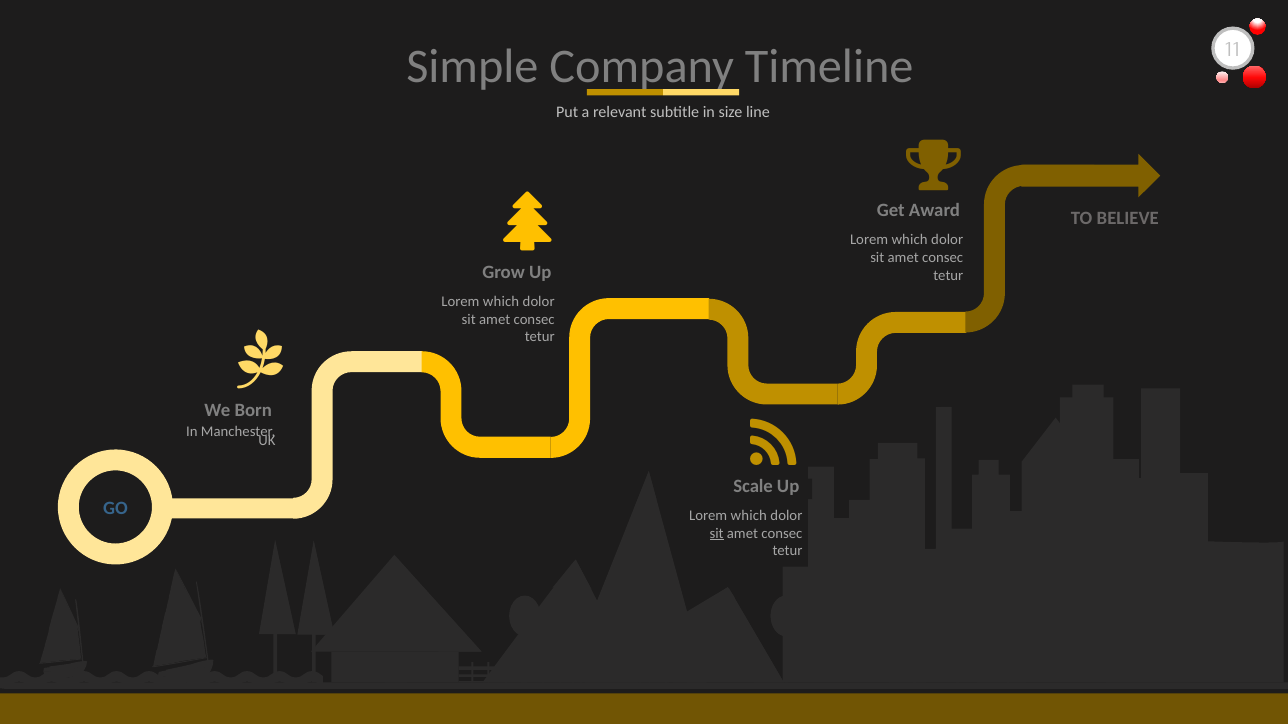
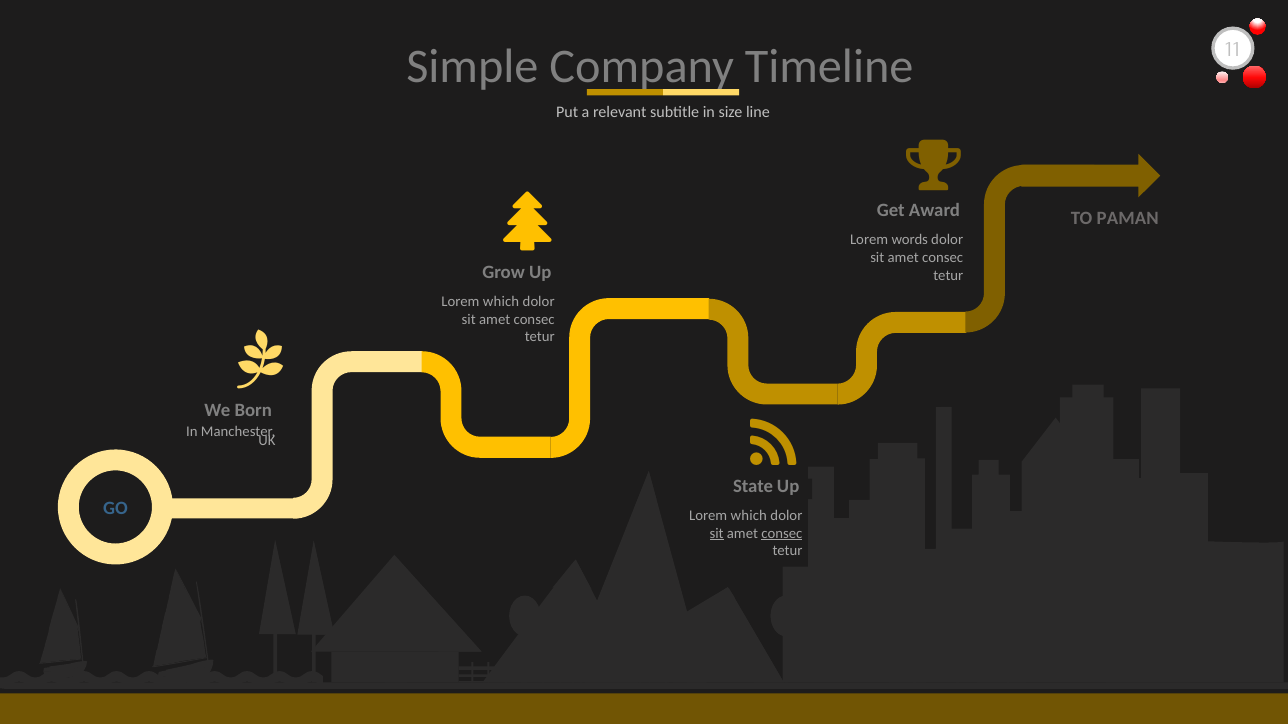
BELIEVE: BELIEVE -> PAMAN (1128, 219)
which: which -> words (910, 240)
Scale: Scale -> State (753, 487)
consec underline: none -> present (782, 534)
